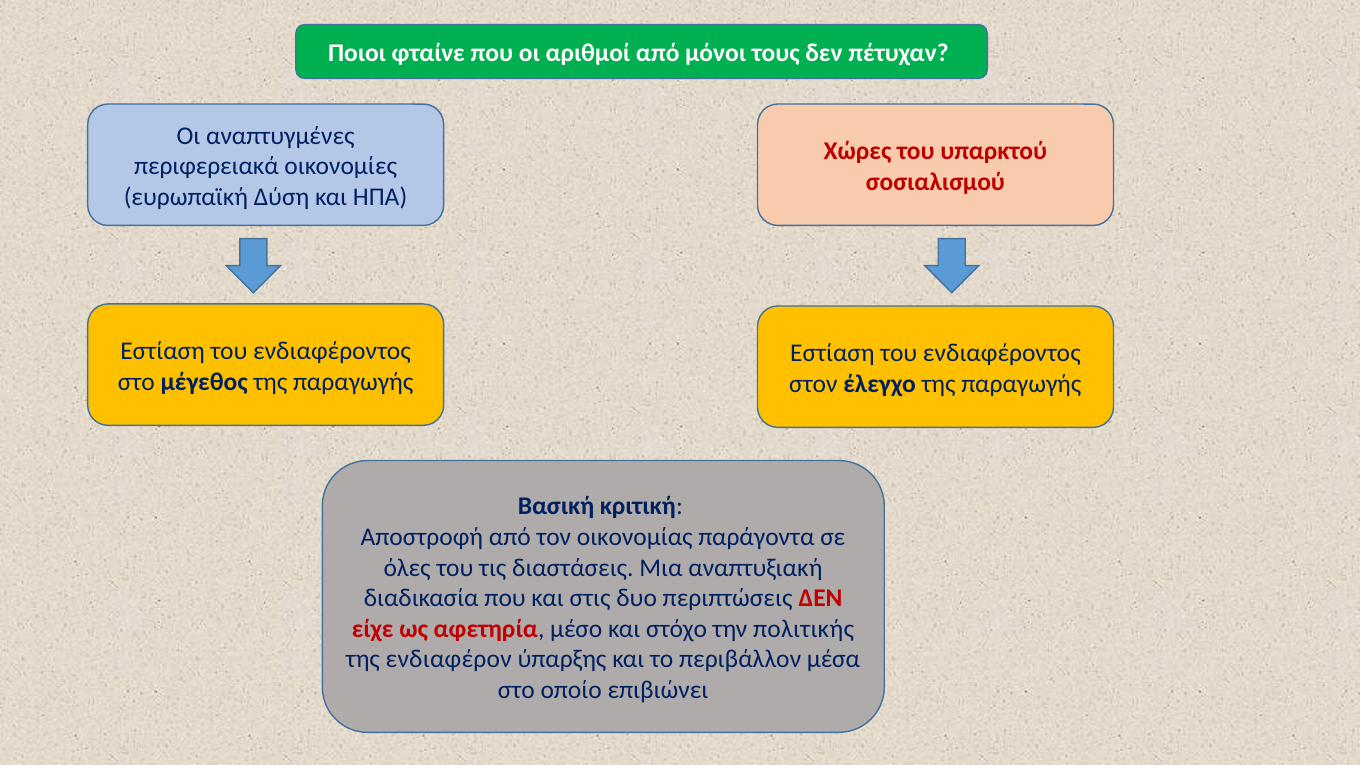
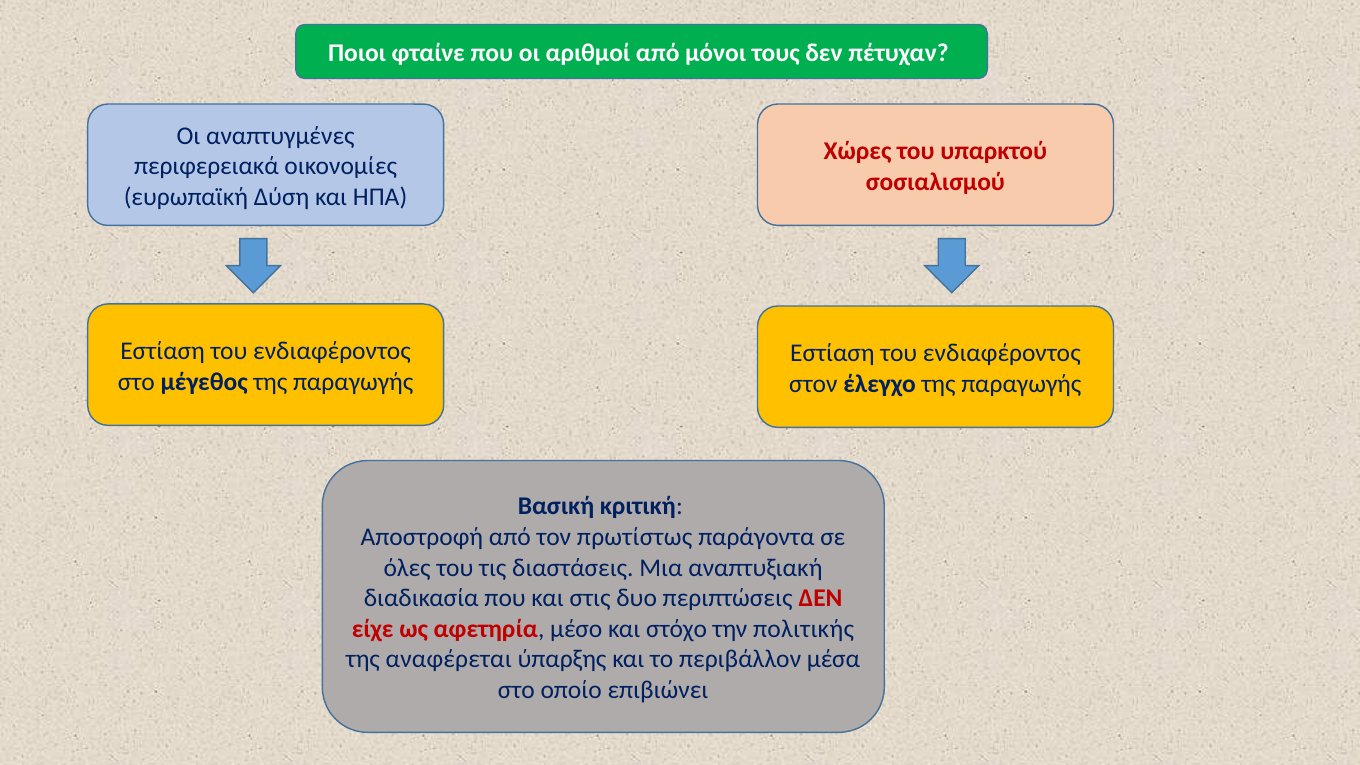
οικονομίας: οικονομίας -> πρωτίστως (635, 537)
ενδιαφέρον: ενδιαφέρον -> αναφέρεται (449, 659)
